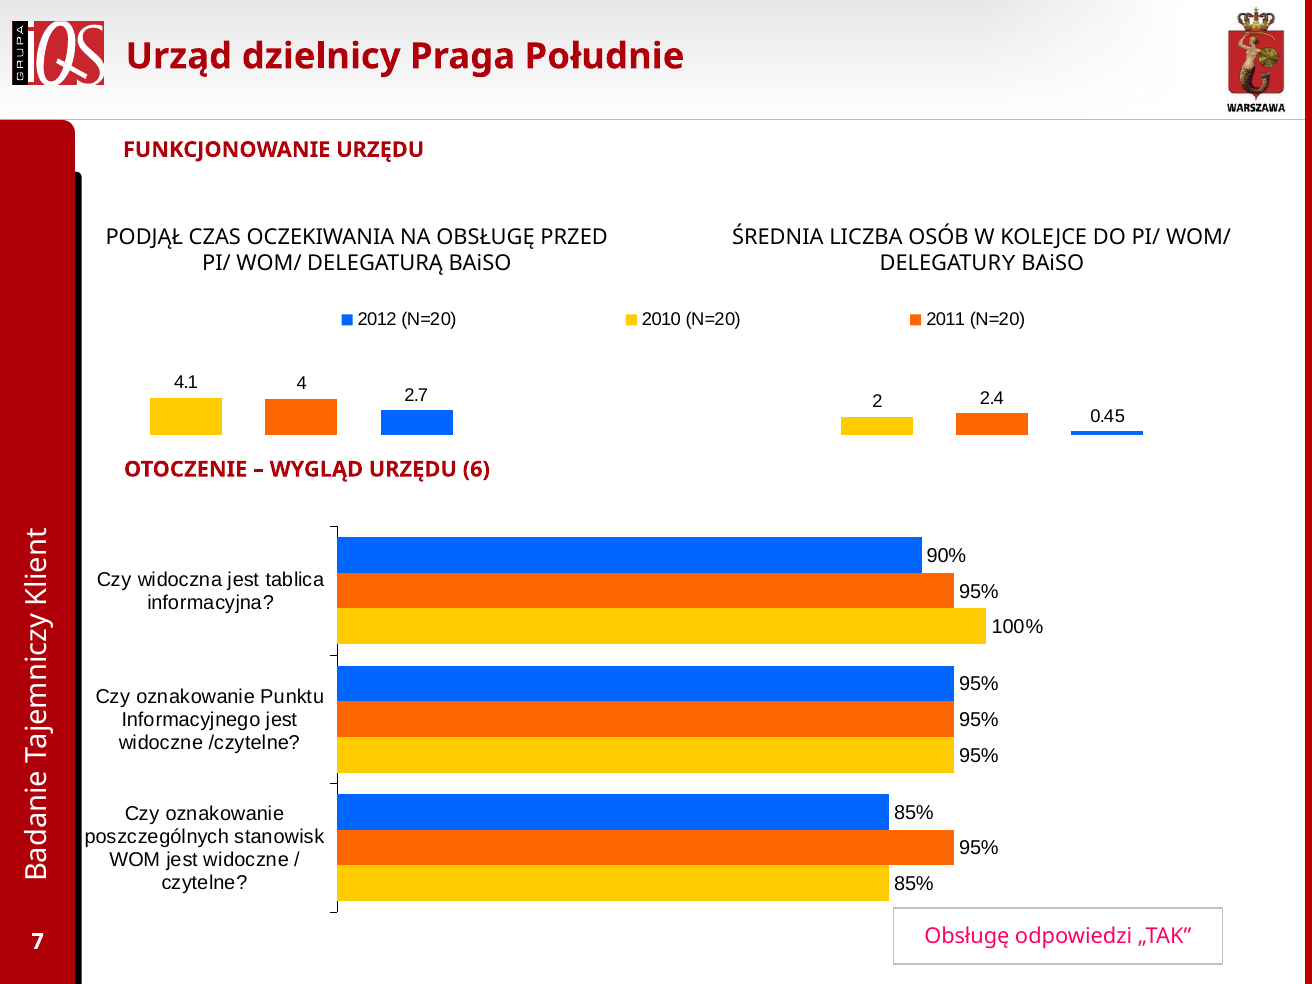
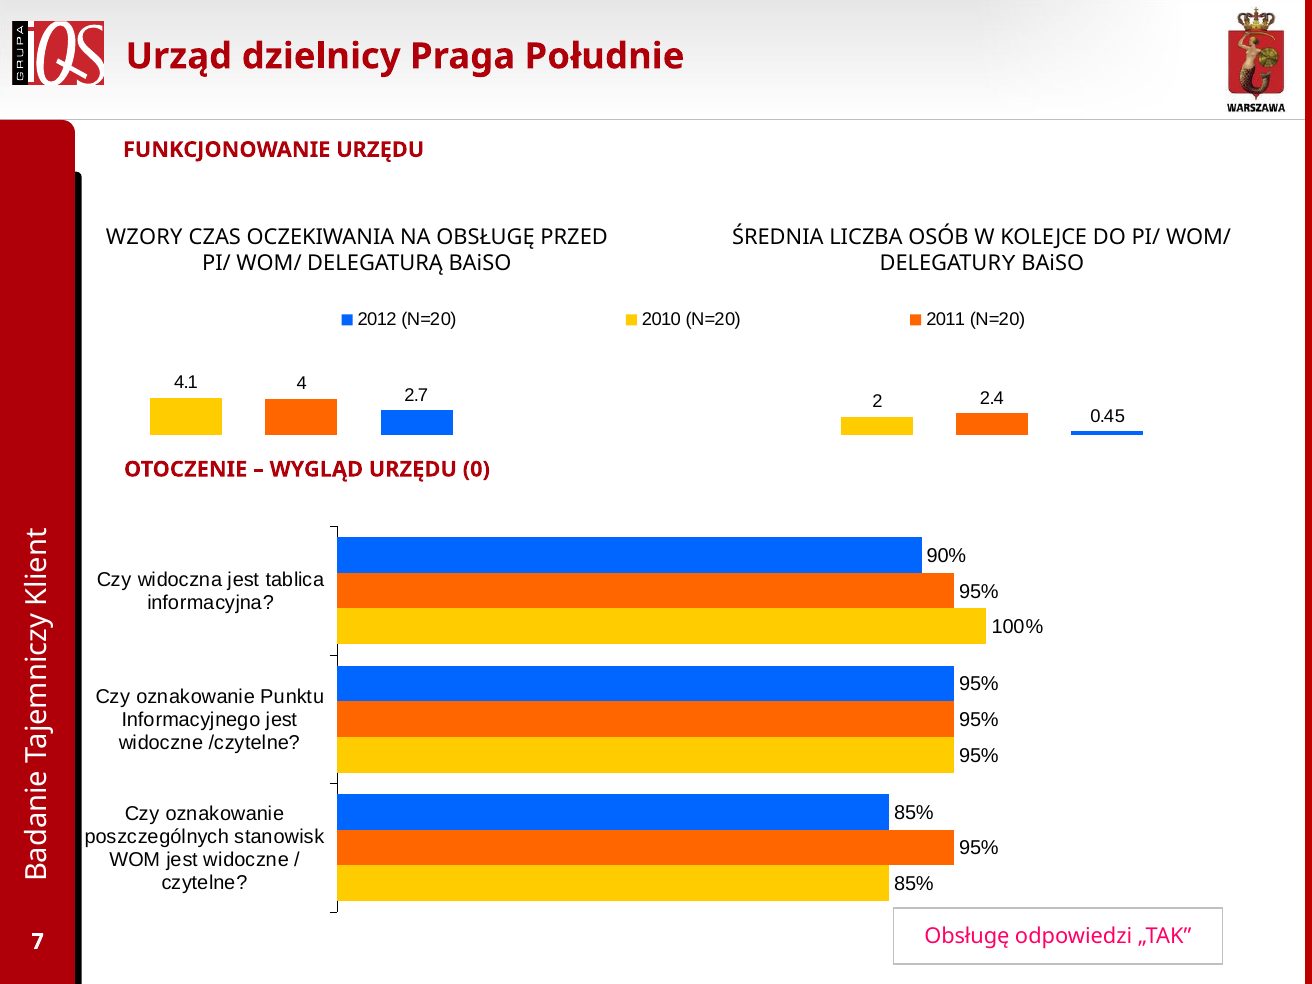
PODJĄŁ: PODJĄŁ -> WZORY (144, 237)
6: 6 -> 0 (476, 469)
